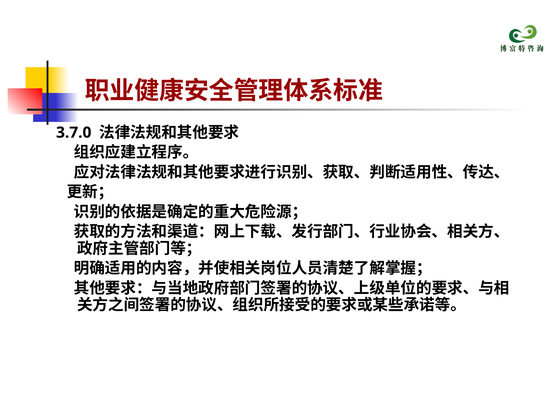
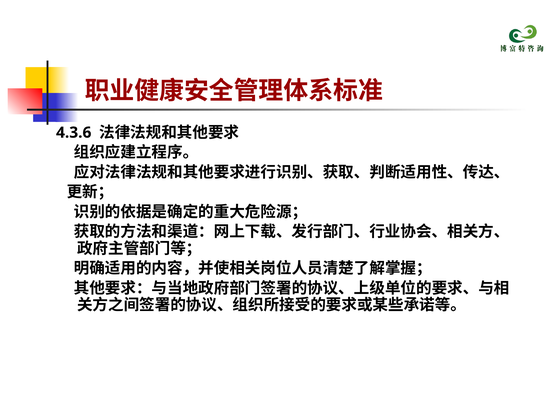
3.7.0: 3.7.0 -> 4.3.6 (74, 133)
